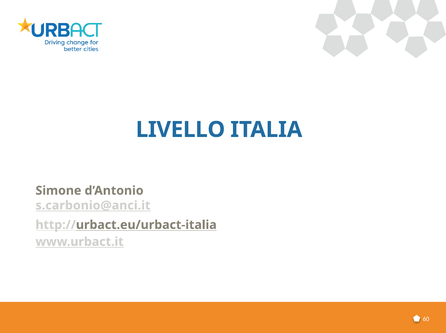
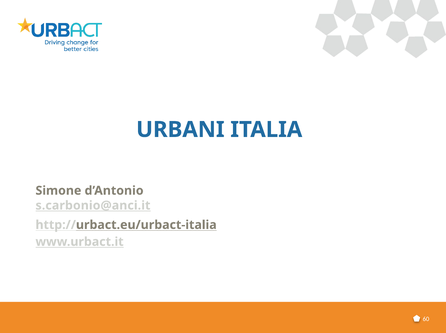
LIVELLO: LIVELLO -> URBANI (180, 130)
